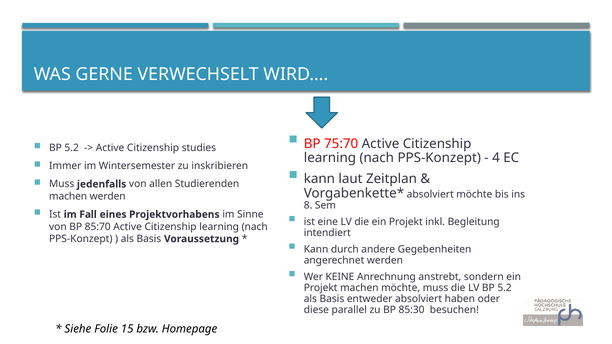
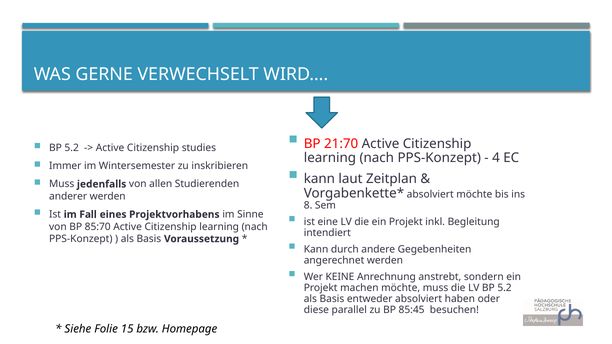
75:70: 75:70 -> 21:70 (341, 144)
machen: machen -> anderer (68, 196)
85:30: 85:30 -> 85:45 (412, 310)
